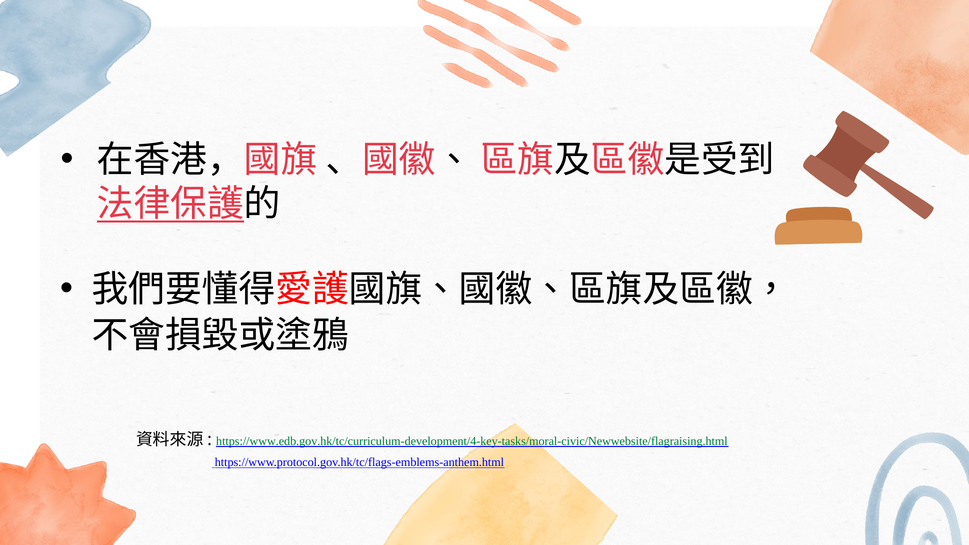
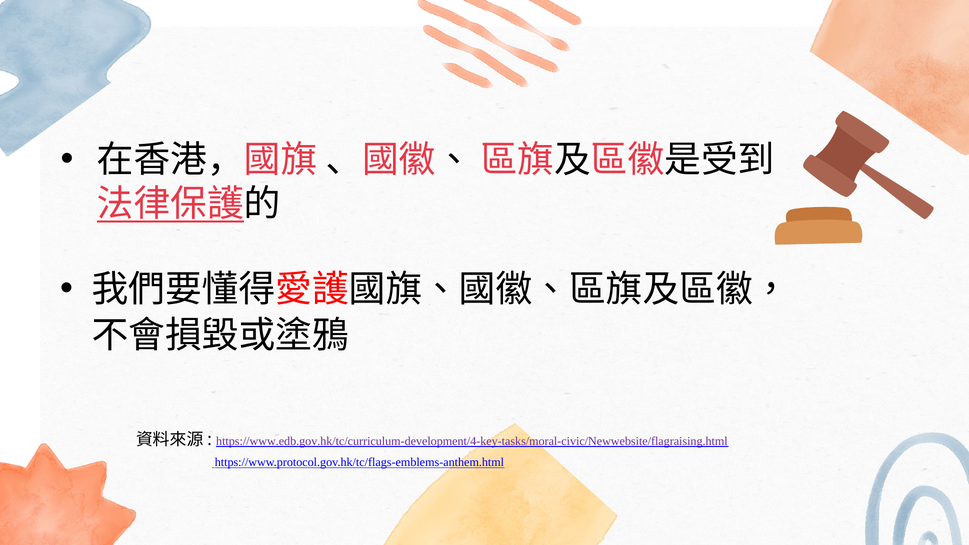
https://www.edb.gov.hk/tc/curriculum-development/4-key-tasks/moral-civic/Newwebsite/flagraising.html colour: green -> purple (472, 441)
